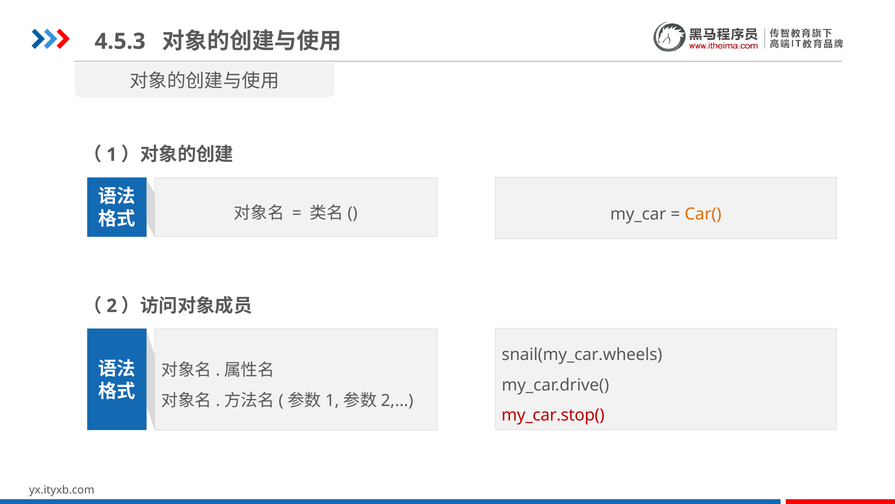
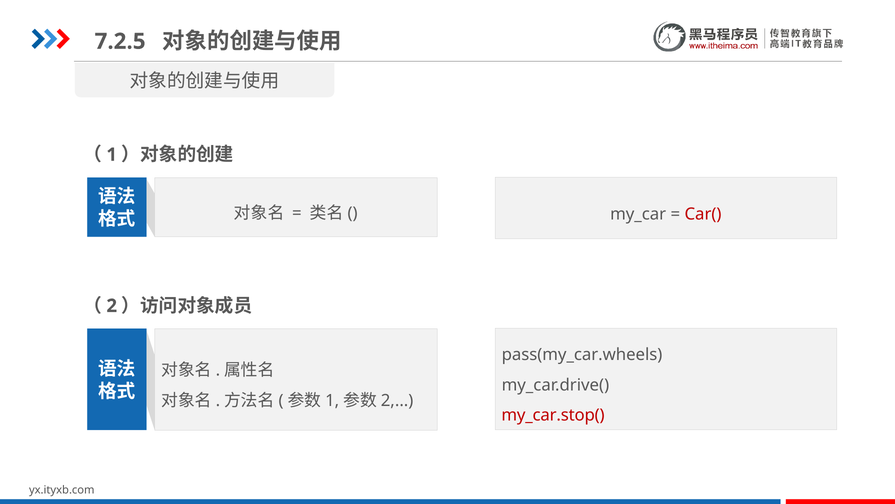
4.5.3: 4.5.3 -> 7.2.5 (120, 41)
Car( colour: orange -> red (703, 214)
snail(my_car.wheels: snail(my_car.wheels -> pass(my_car.wheels (582, 355)
